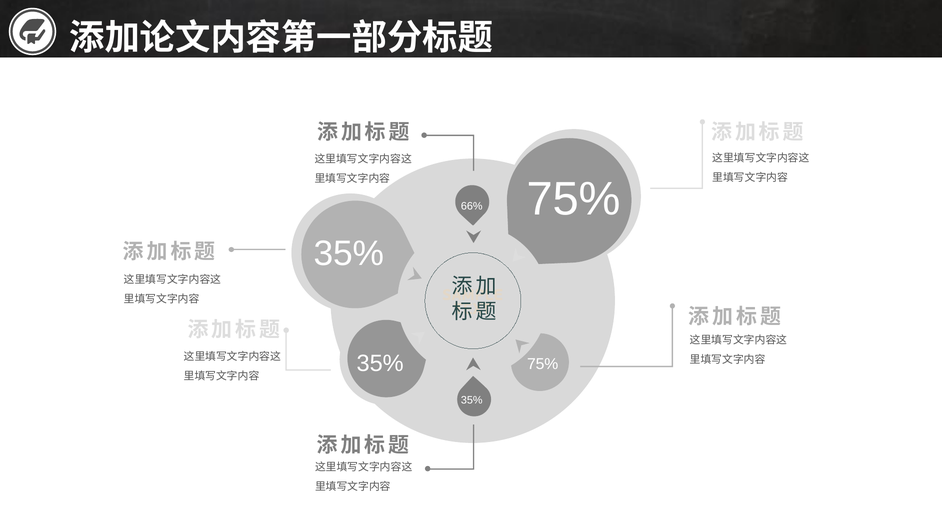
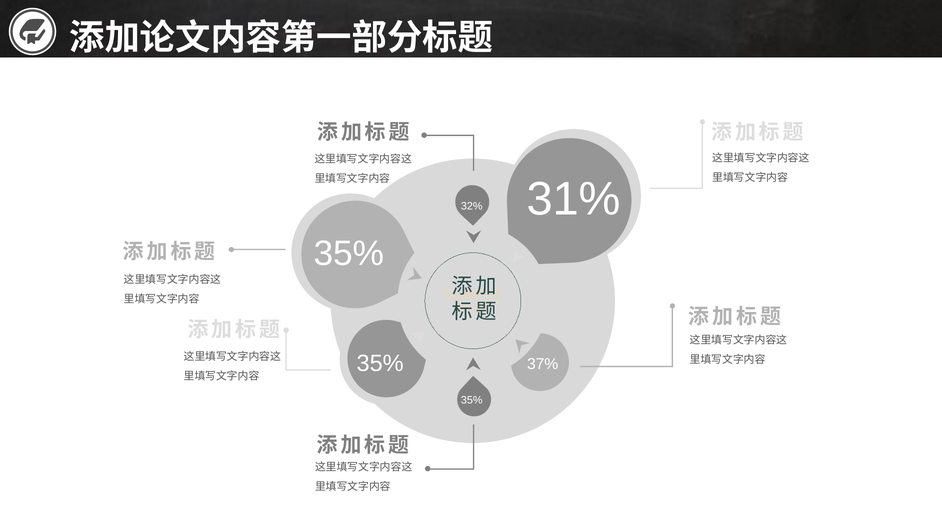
75%: 75% -> 31% (574, 199)
66%: 66% -> 32% (472, 206)
35% 75%: 75% -> 37% (543, 364)
